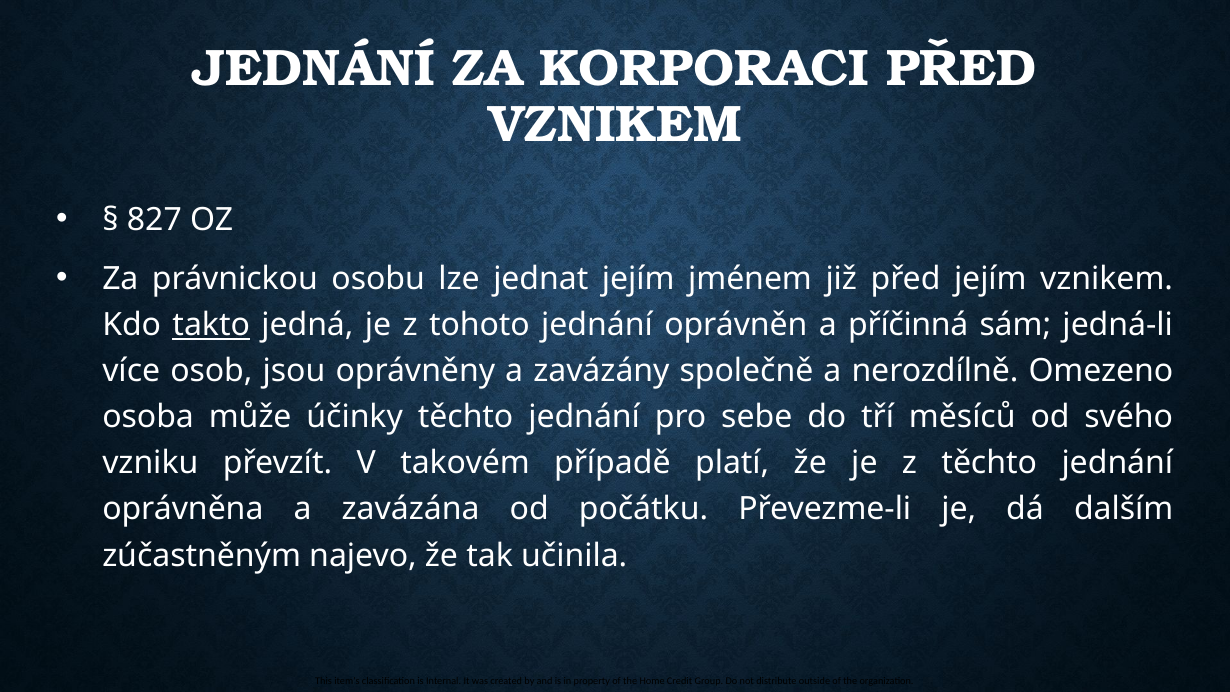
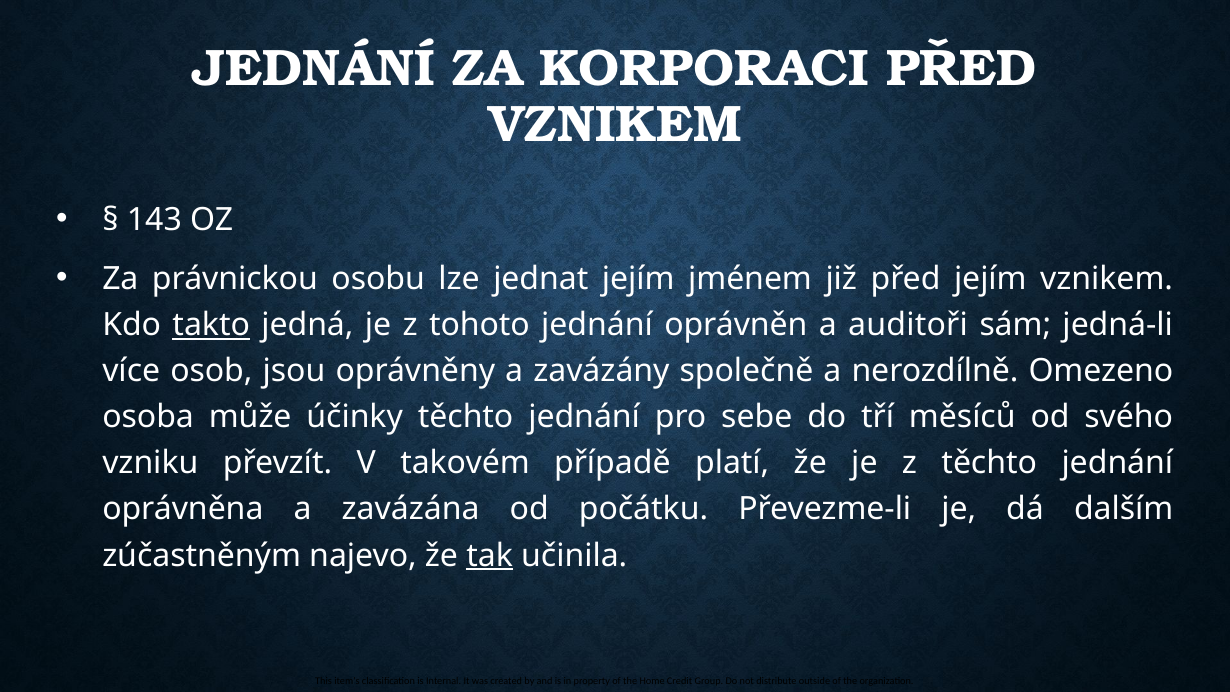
827: 827 -> 143 (154, 220)
příčinná: příčinná -> auditoři (908, 325)
tak underline: none -> present (490, 555)
